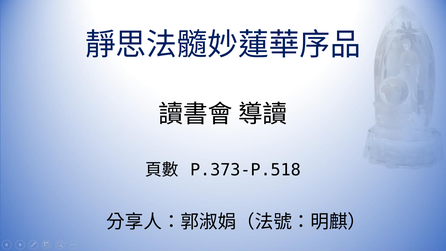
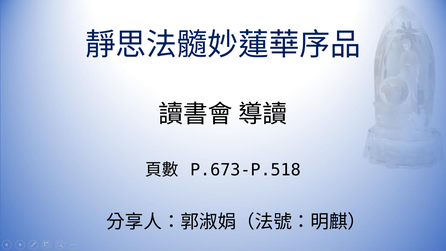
P.373-P.518: P.373-P.518 -> P.673-P.518 (245, 170)
